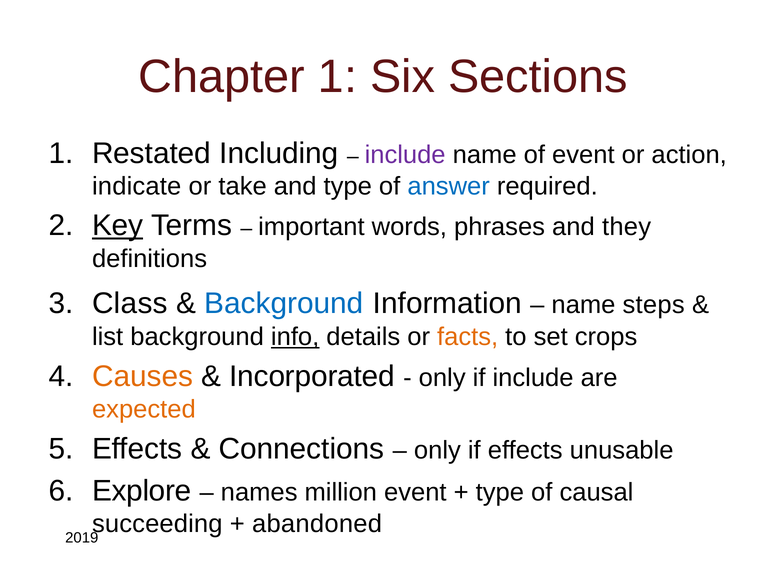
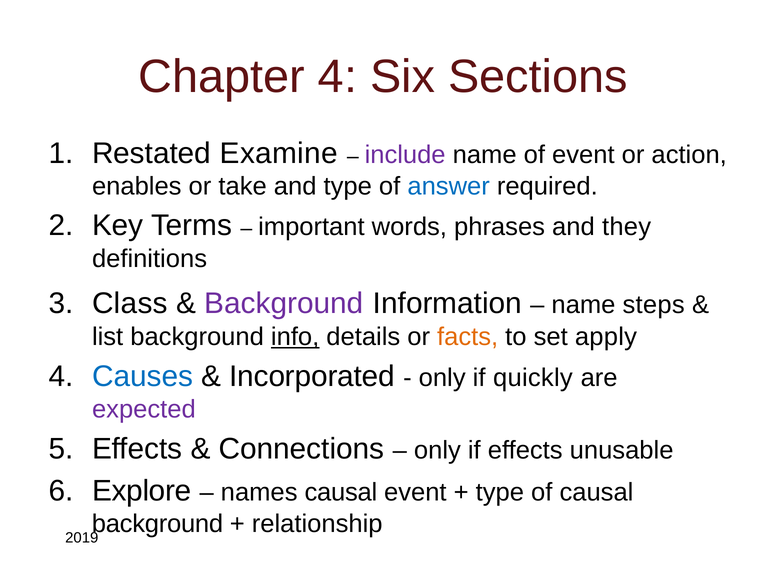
Chapter 1: 1 -> 4 (338, 77)
Including: Including -> Examine (279, 153)
indicate: indicate -> enables (137, 186)
Key underline: present -> none (118, 226)
Background colour: blue -> purple (284, 303)
crops: crops -> apply (606, 337)
Causes colour: orange -> blue (142, 377)
if include: include -> quickly (533, 378)
expected colour: orange -> purple (144, 410)
names million: million -> causal (341, 492)
succeeding: succeeding -> background (157, 524)
abandoned: abandoned -> relationship (317, 524)
